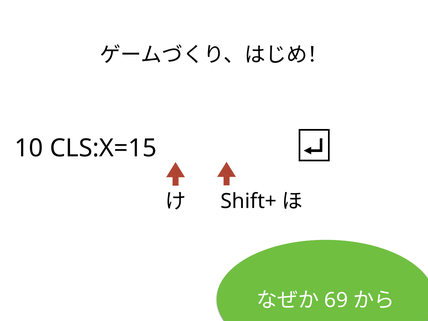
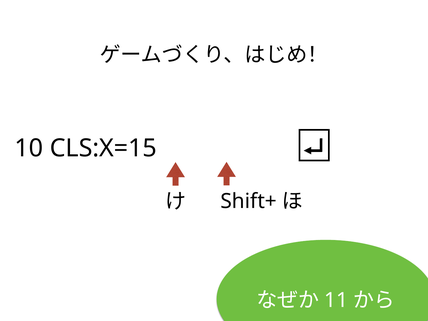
69: 69 -> 11 (336, 300)
